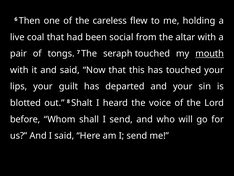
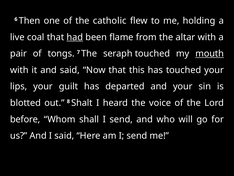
careless: careless -> catholic (110, 21)
had underline: none -> present (75, 37)
social: social -> flame (121, 37)
